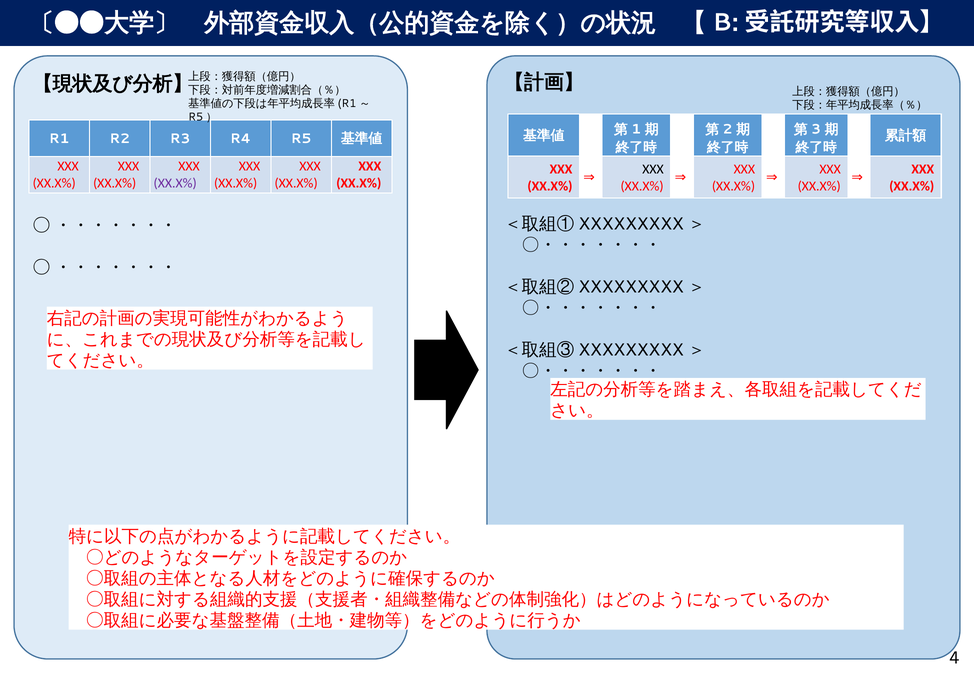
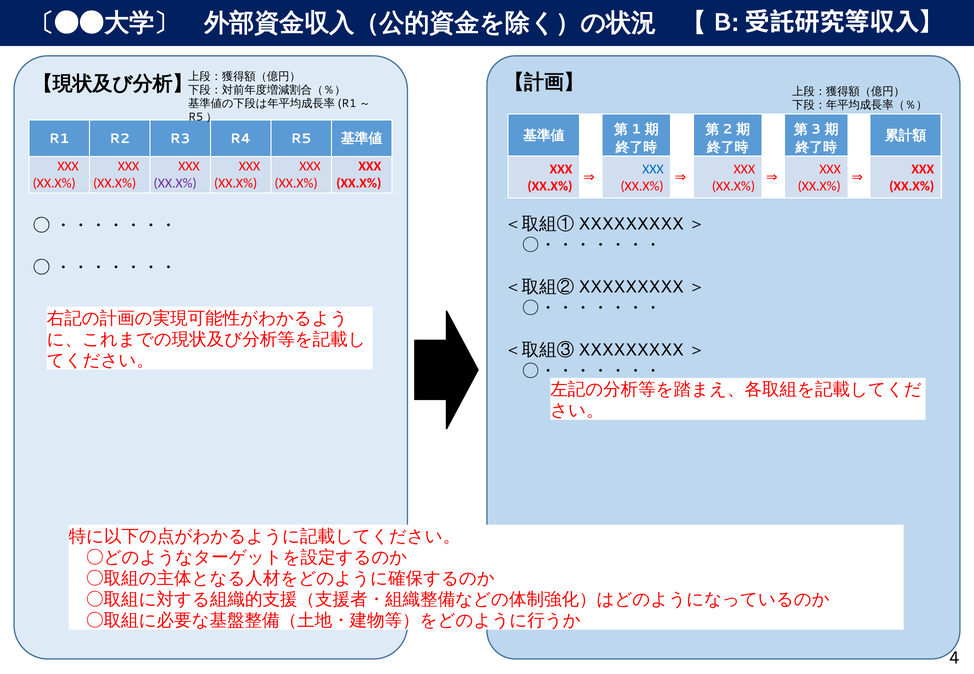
XXX colour: black -> blue (653, 169)
